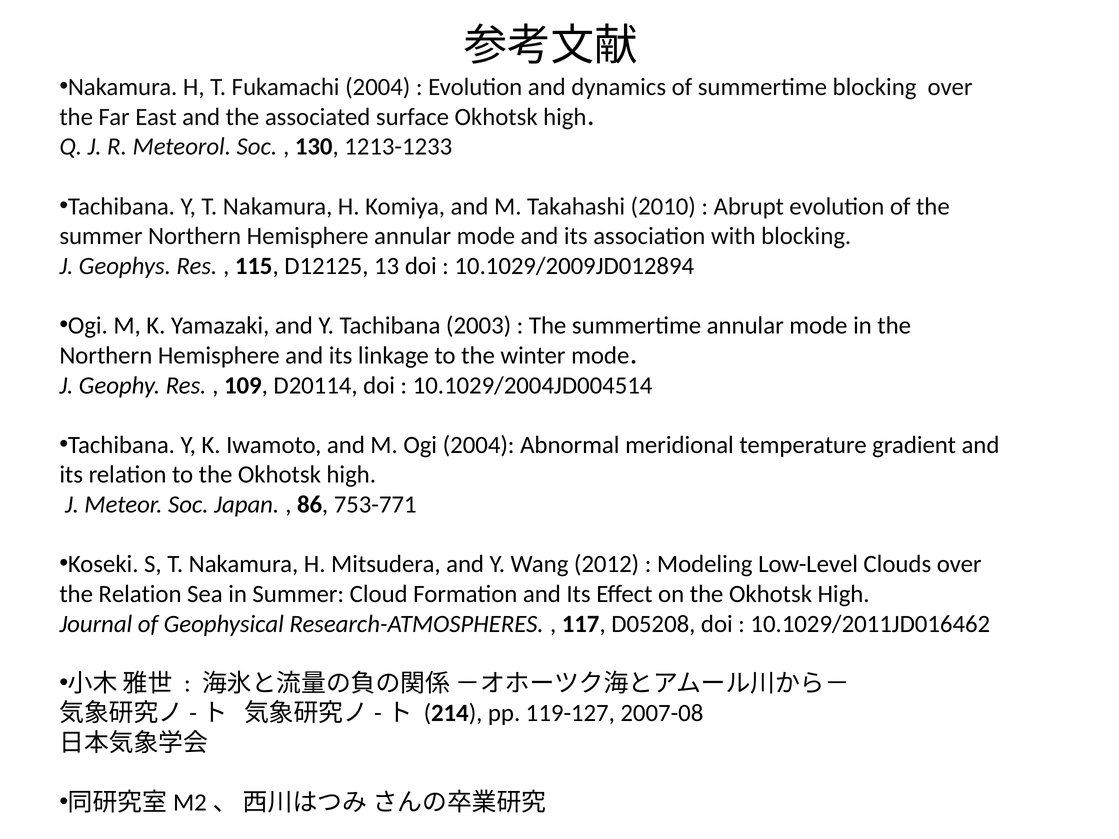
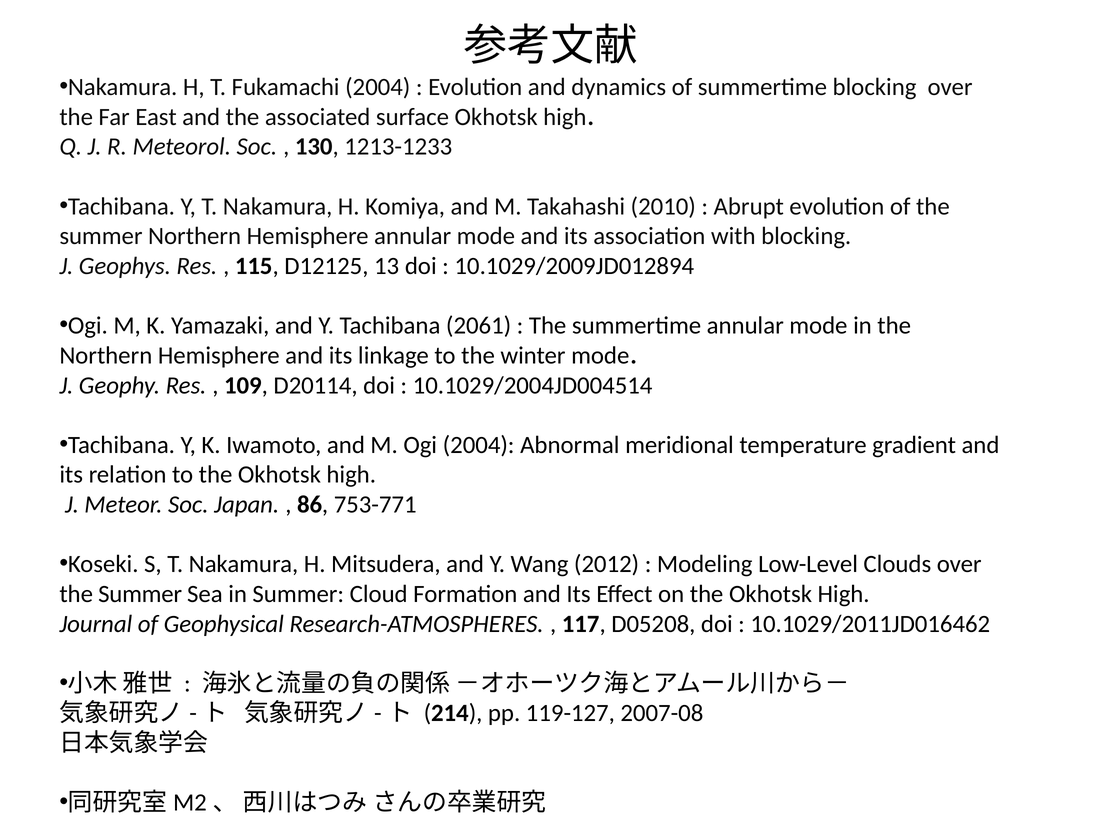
2003: 2003 -> 2061 (479, 326)
Relation: Relation -> Summer (140, 594)
